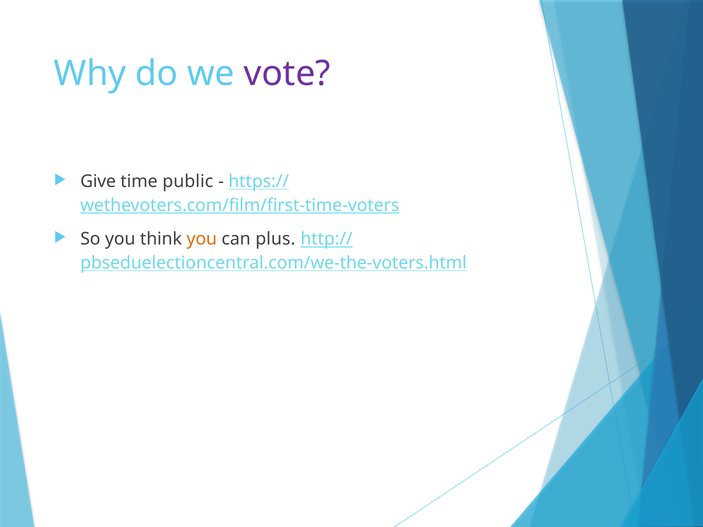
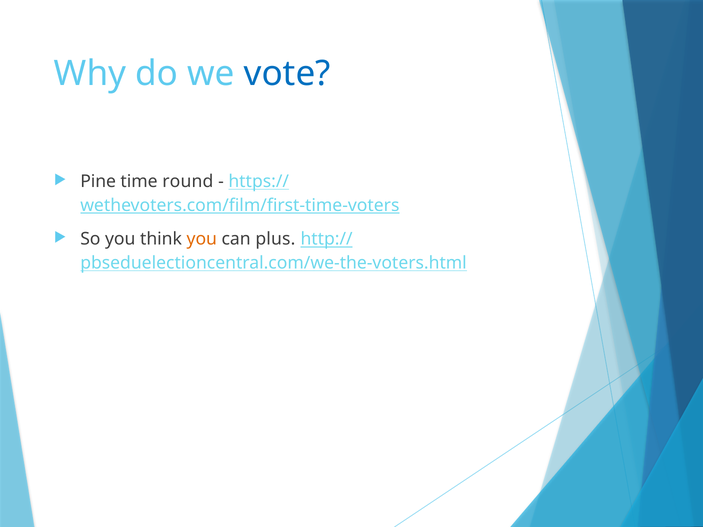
vote colour: purple -> blue (287, 74)
Give: Give -> Pine (98, 181)
public: public -> round (188, 181)
